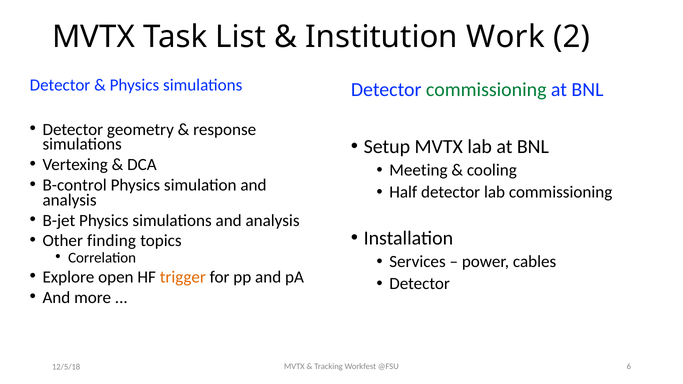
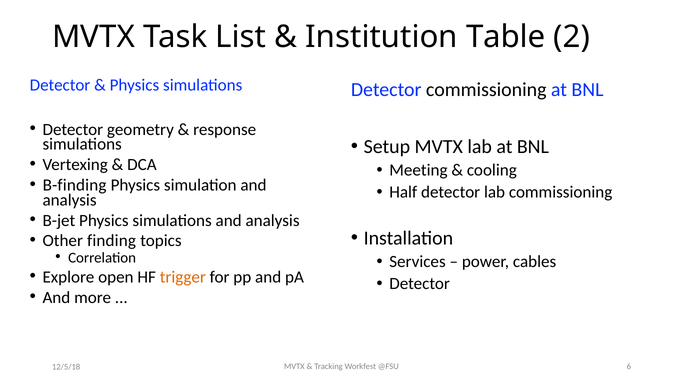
Work: Work -> Table (506, 37)
commissioning colour: green -> black (486, 90)
B-control: B-control -> B-finding (75, 185)
